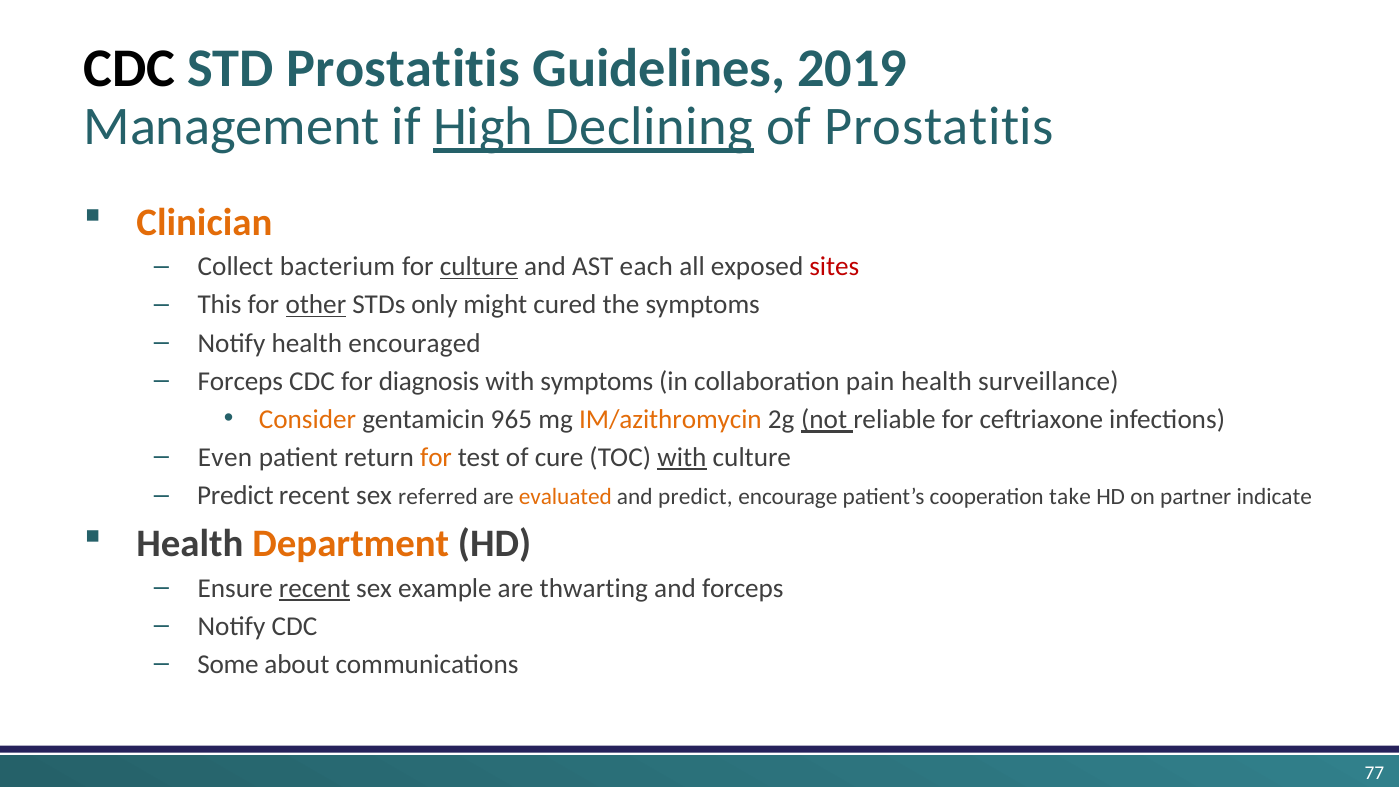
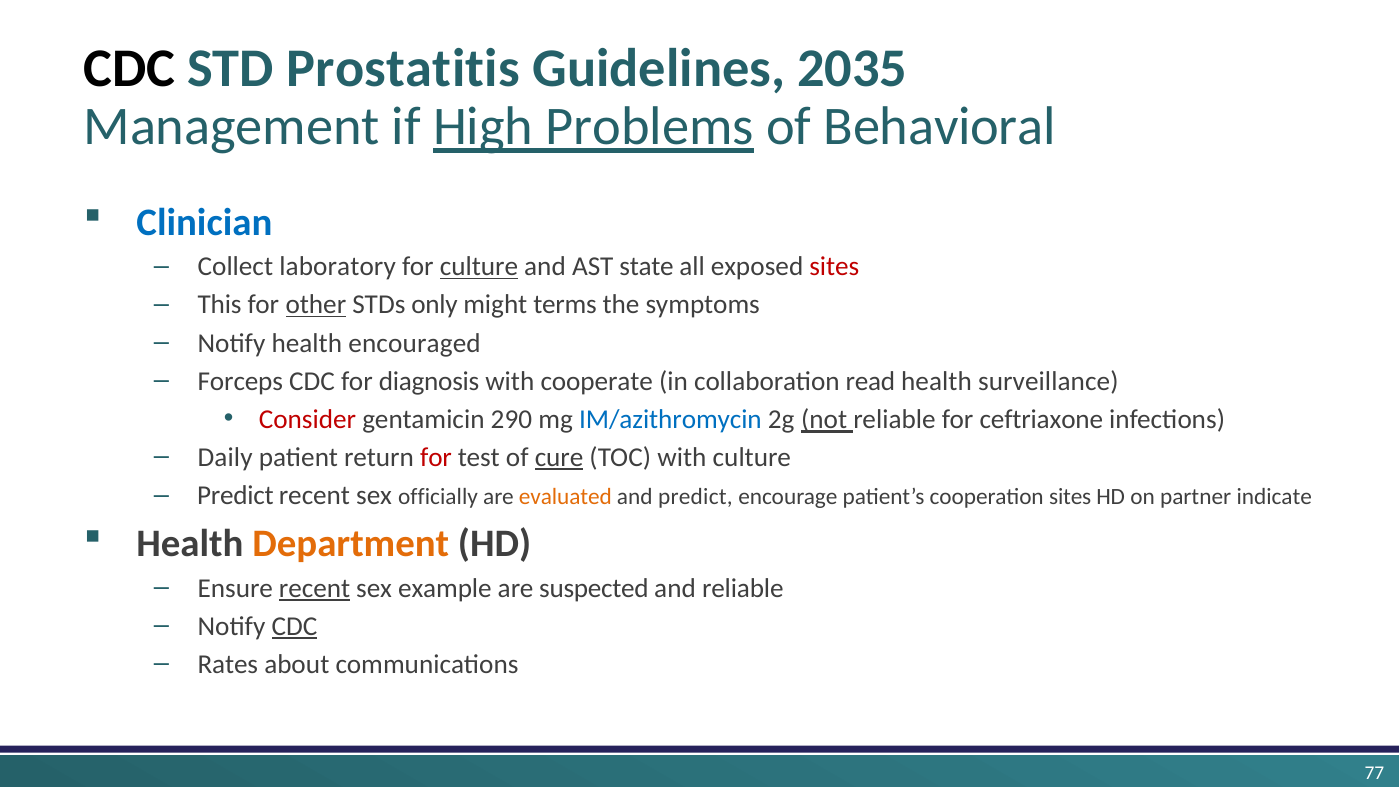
2019: 2019 -> 2035 (852, 69)
Declining: Declining -> Problems (650, 127)
of Prostatitis: Prostatitis -> Behavioral (940, 127)
Clinician colour: orange -> blue (204, 223)
bacterium: bacterium -> laboratory (338, 267)
each: each -> state (647, 267)
cured: cured -> terms (565, 305)
with symptoms: symptoms -> cooperate (597, 381)
pain: pain -> read (870, 381)
Consider colour: orange -> red (307, 419)
965: 965 -> 290 (511, 419)
IM/azithromycin colour: orange -> blue (670, 419)
Even: Even -> Daily (225, 457)
for colour: orange -> red (436, 457)
cure underline: none -> present (559, 457)
with underline: present -> none (682, 457)
referred: referred -> officially (438, 497)
cooperation take: take -> sites (1070, 497)
thwarting: thwarting -> suspected (594, 588)
and forceps: forceps -> reliable (743, 588)
CDC underline: none -> present (295, 626)
Some: Some -> Rates (228, 664)
